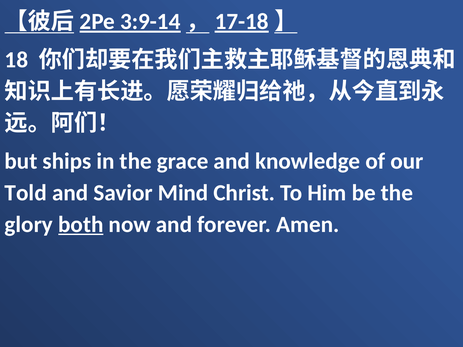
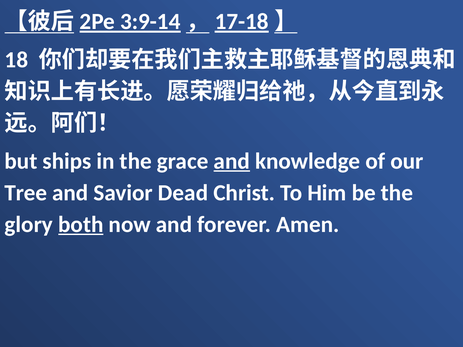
and underline: none -> present (232, 161)
Told: Told -> Tree (26, 193)
Mind: Mind -> Dead (183, 193)
